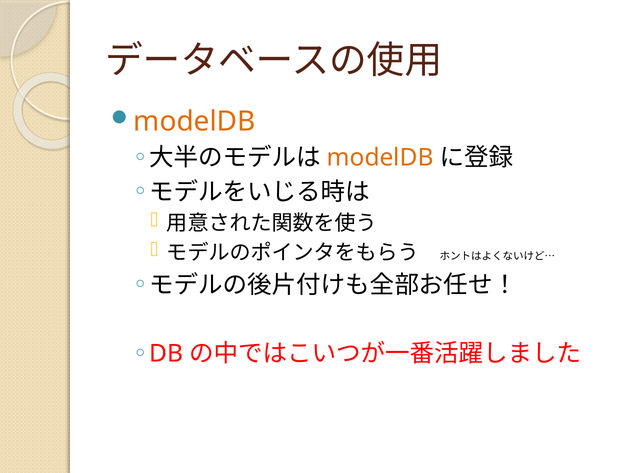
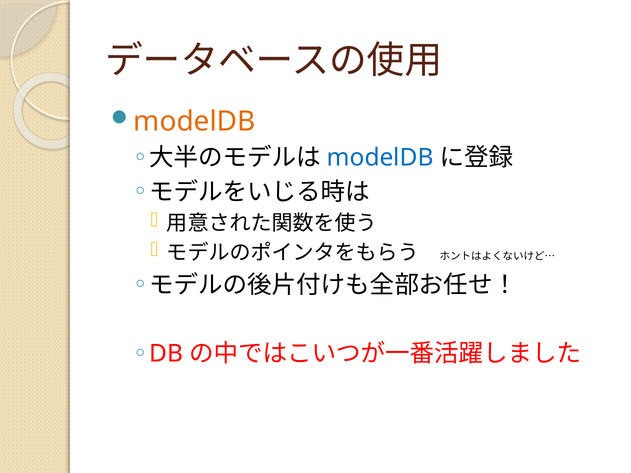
modelDB colour: orange -> blue (380, 158)
